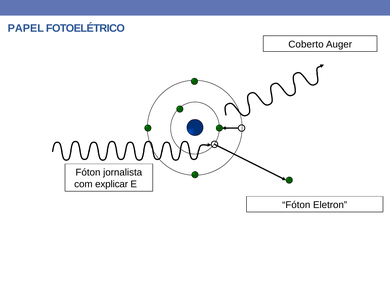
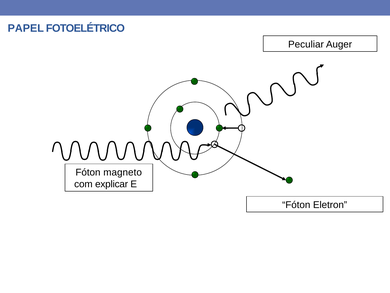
Coberto: Coberto -> Peculiar (306, 44)
jornalista: jornalista -> magneto (123, 172)
